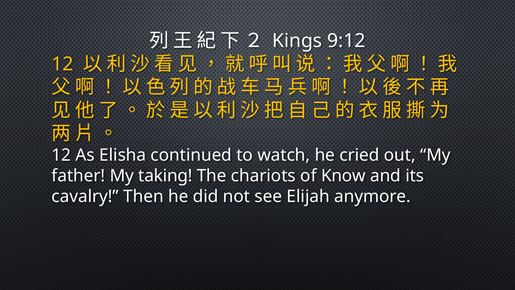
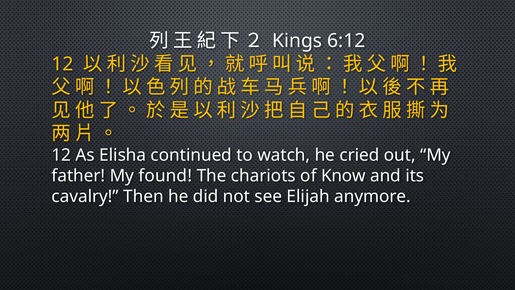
9:12: 9:12 -> 6:12 (346, 41)
taking: taking -> found (165, 176)
